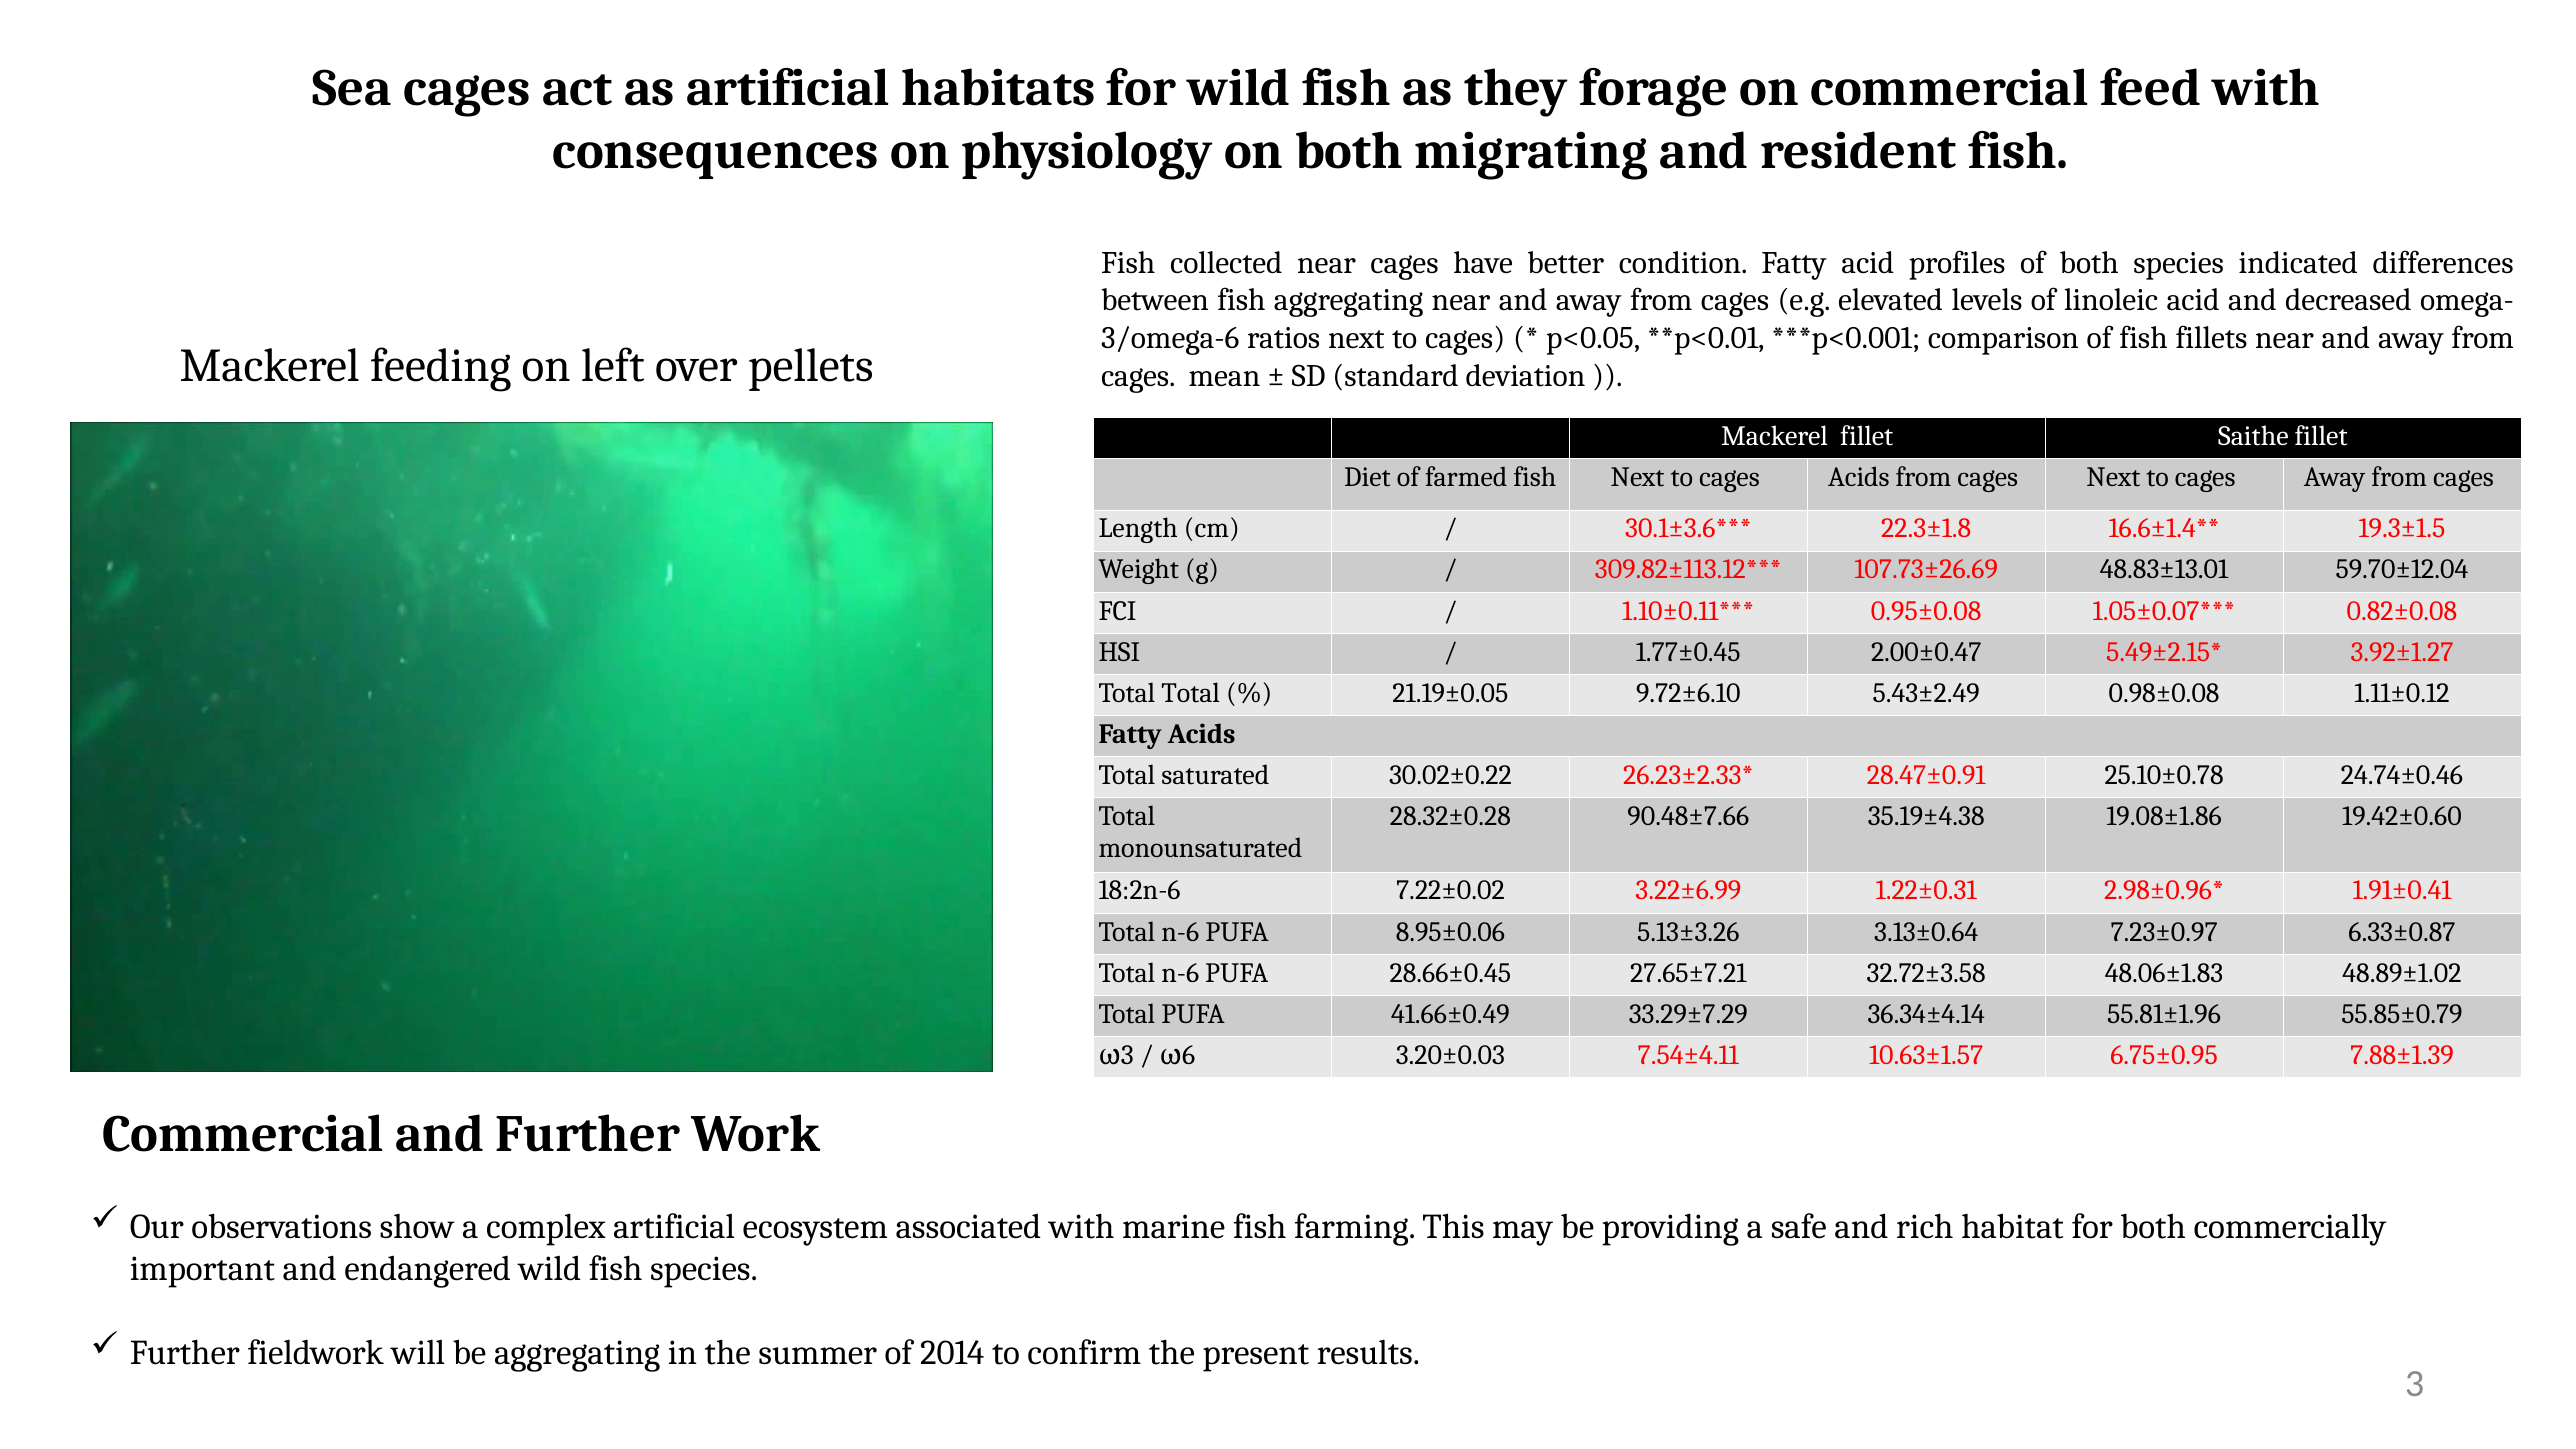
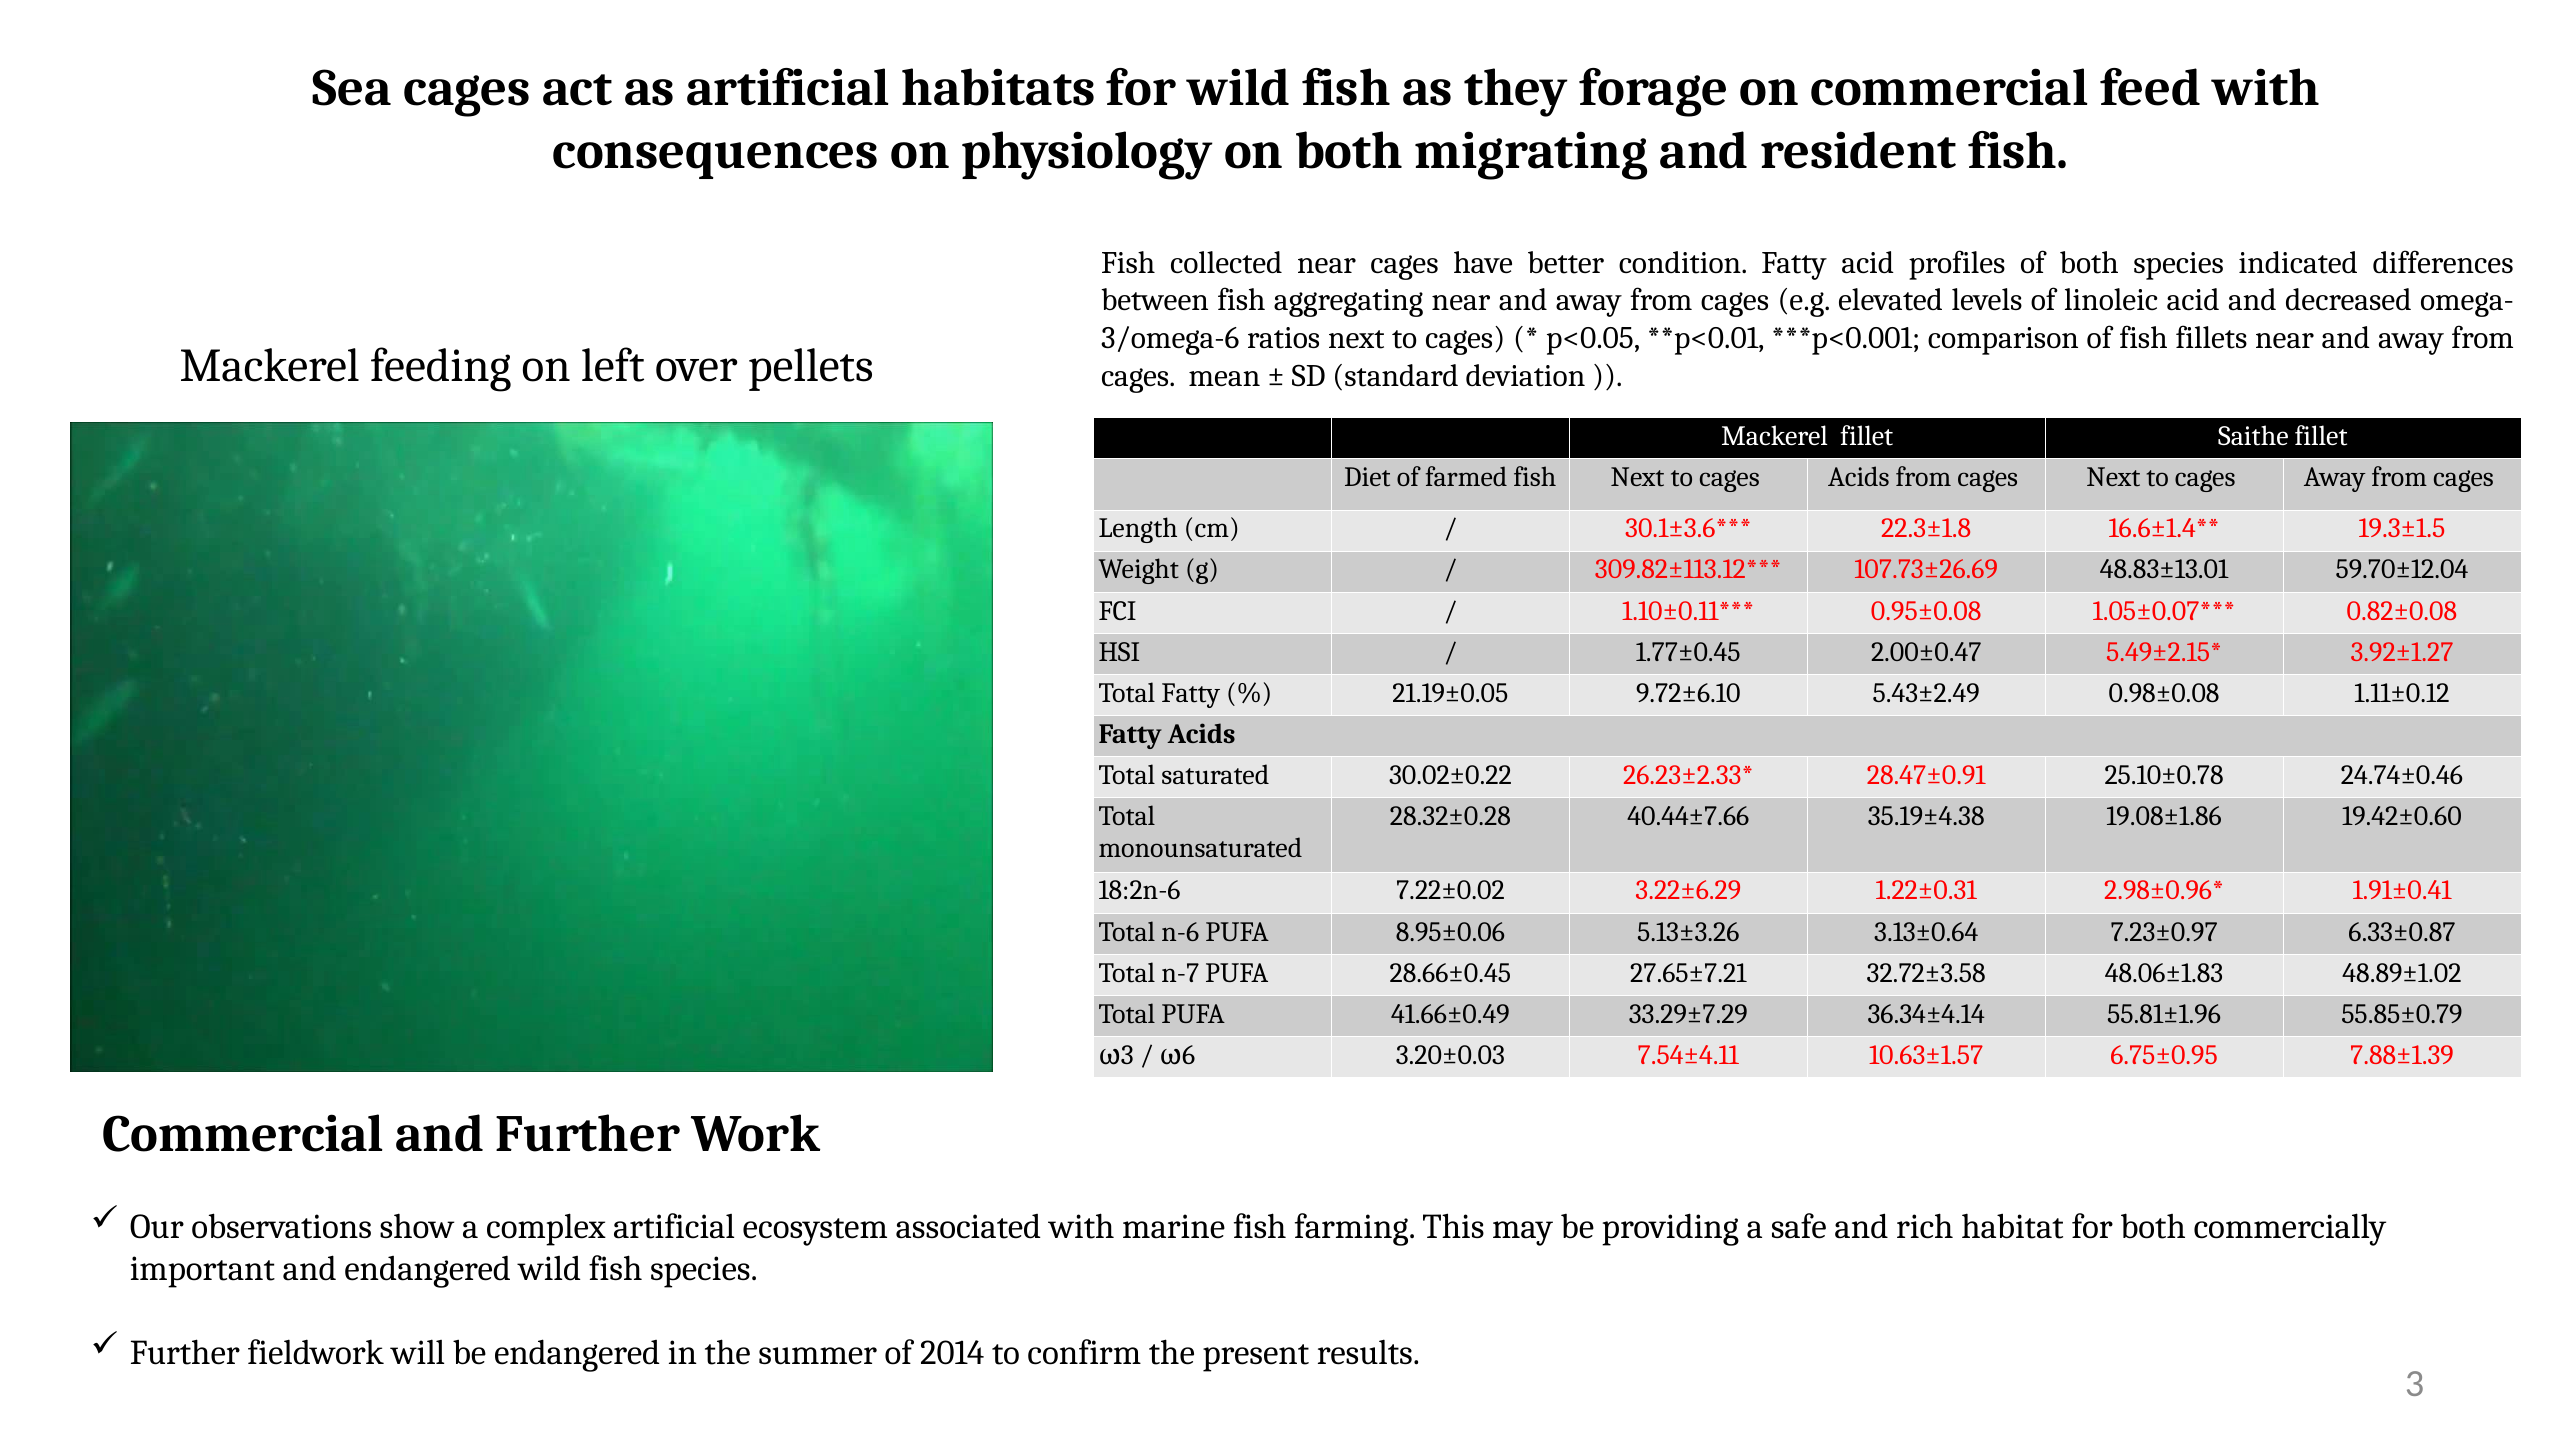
Total Total: Total -> Fatty (1191, 693)
90.48±7.66: 90.48±7.66 -> 40.44±7.66 (1688, 816)
3.22±6.99: 3.22±6.99 -> 3.22±6.29 (1688, 891)
n-6: n-6 -> n-7 (1180, 973)
be aggregating: aggregating -> endangered (577, 1353)
